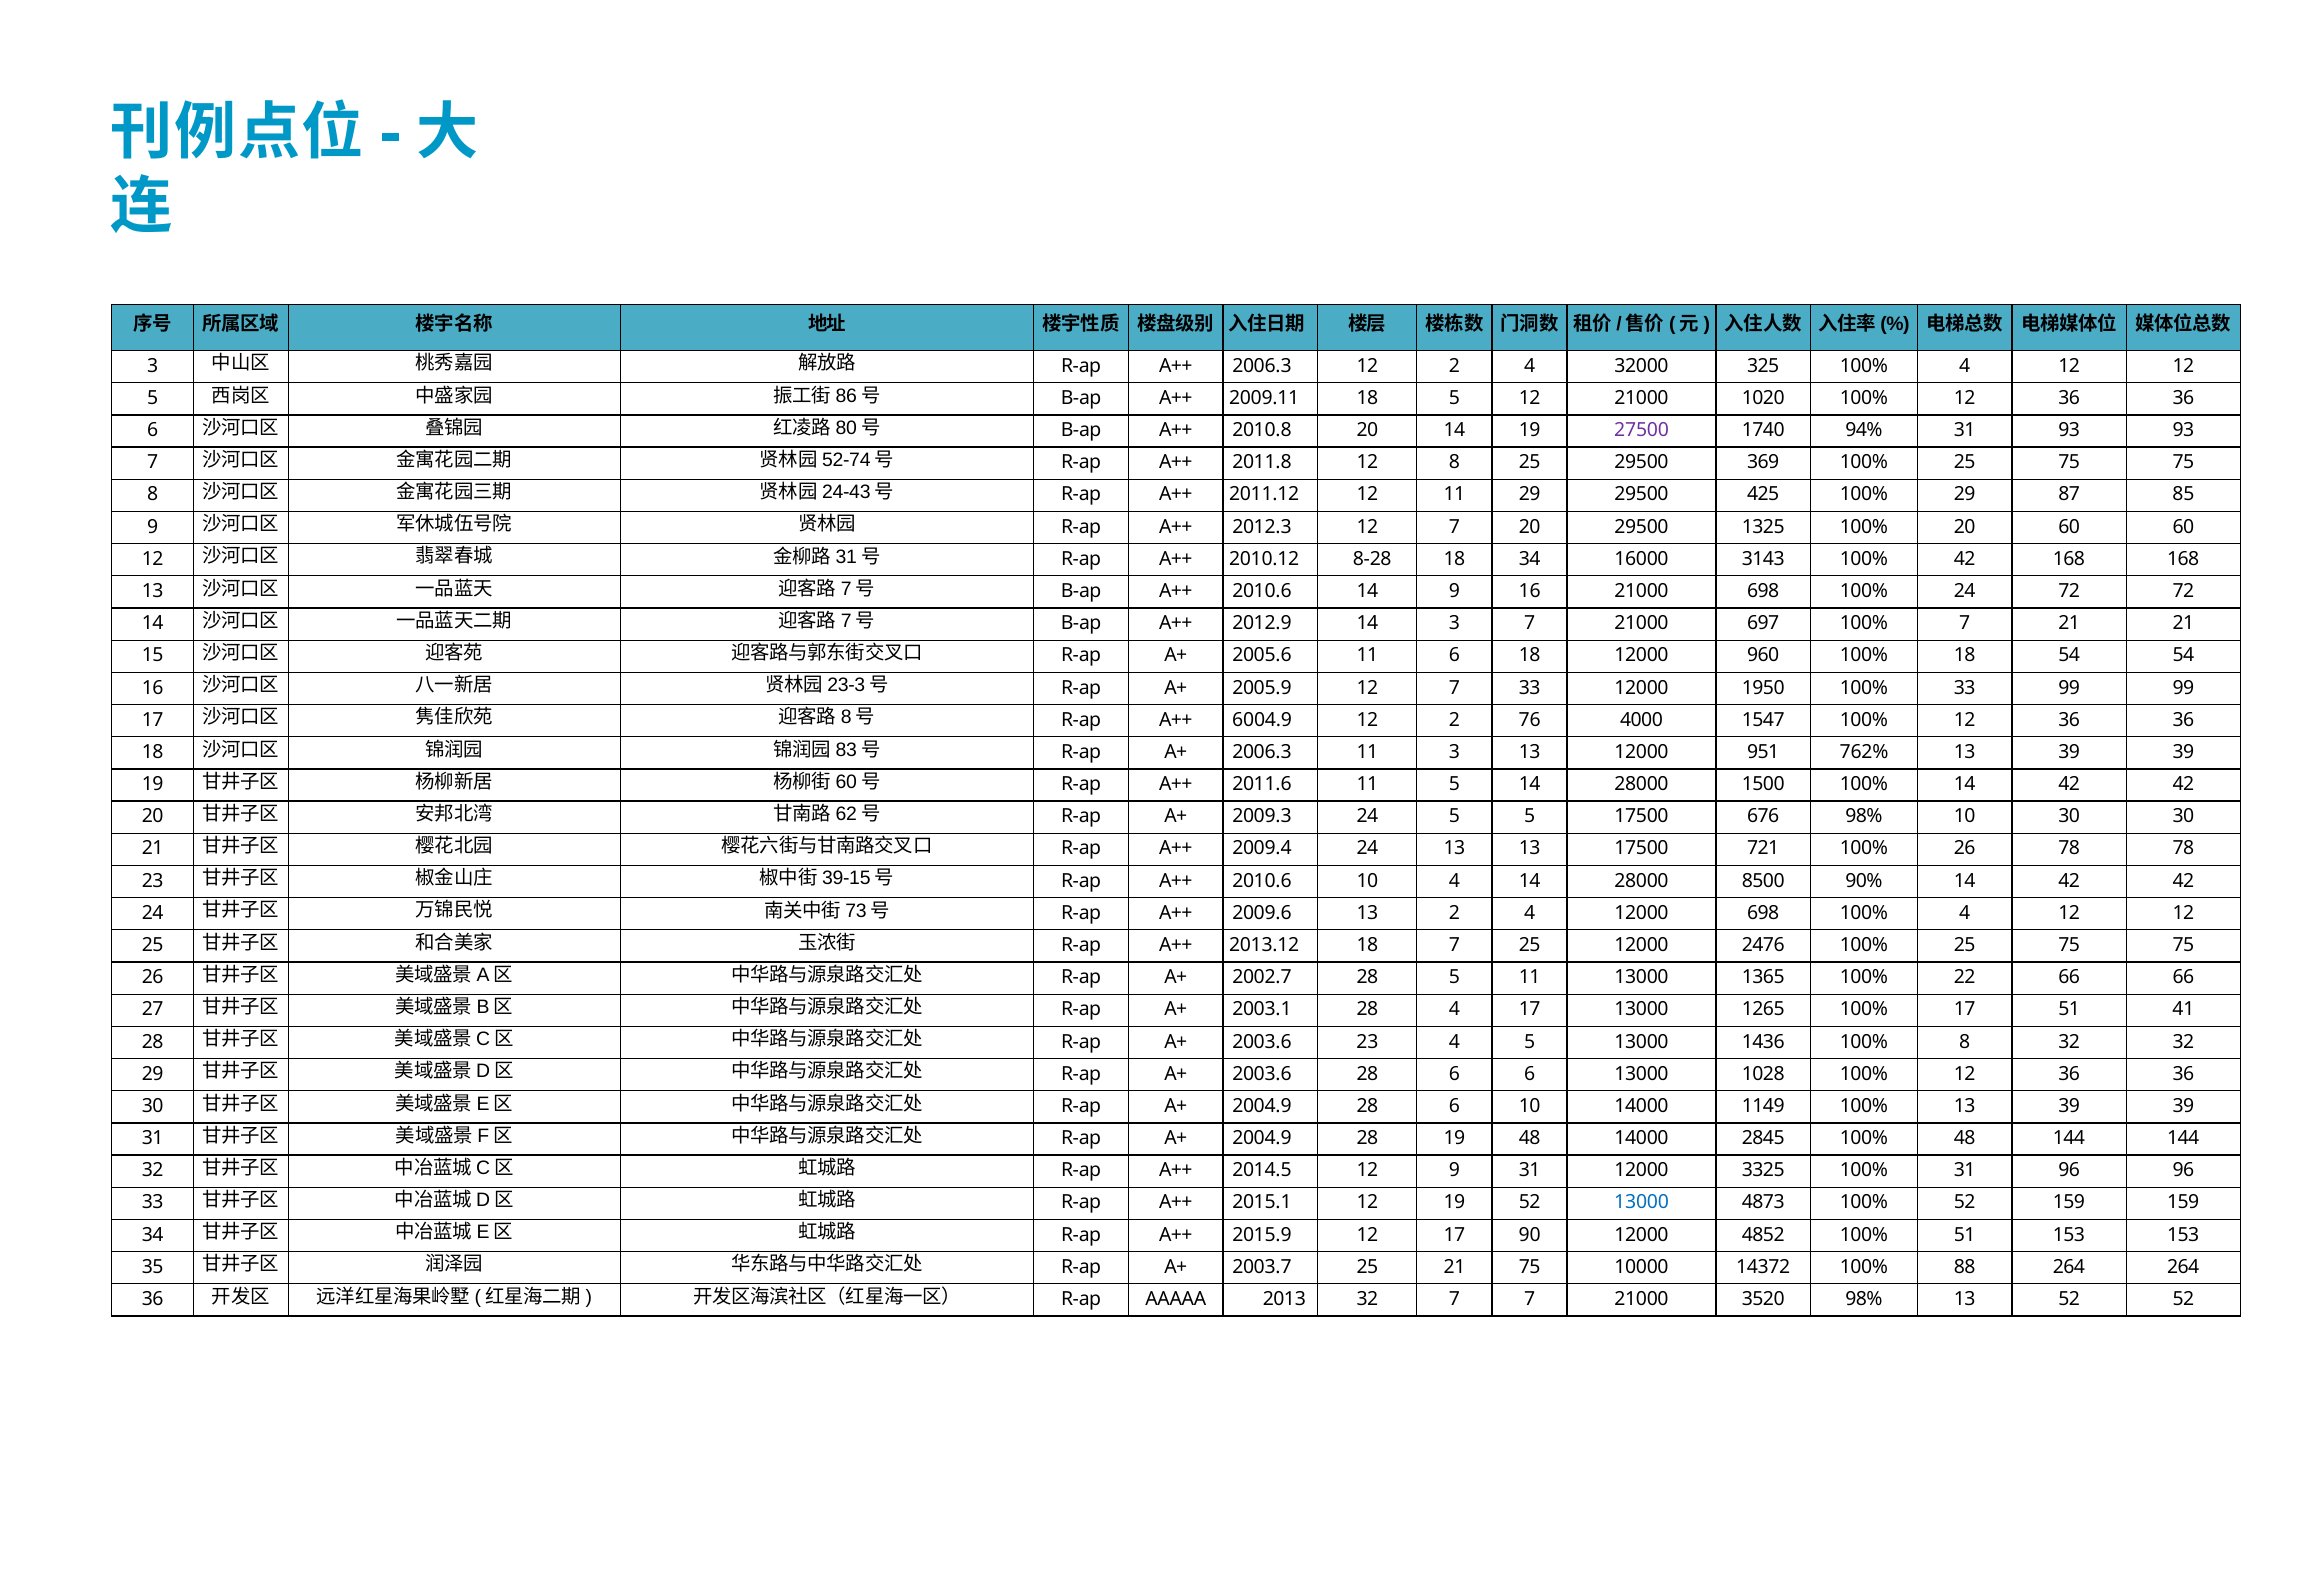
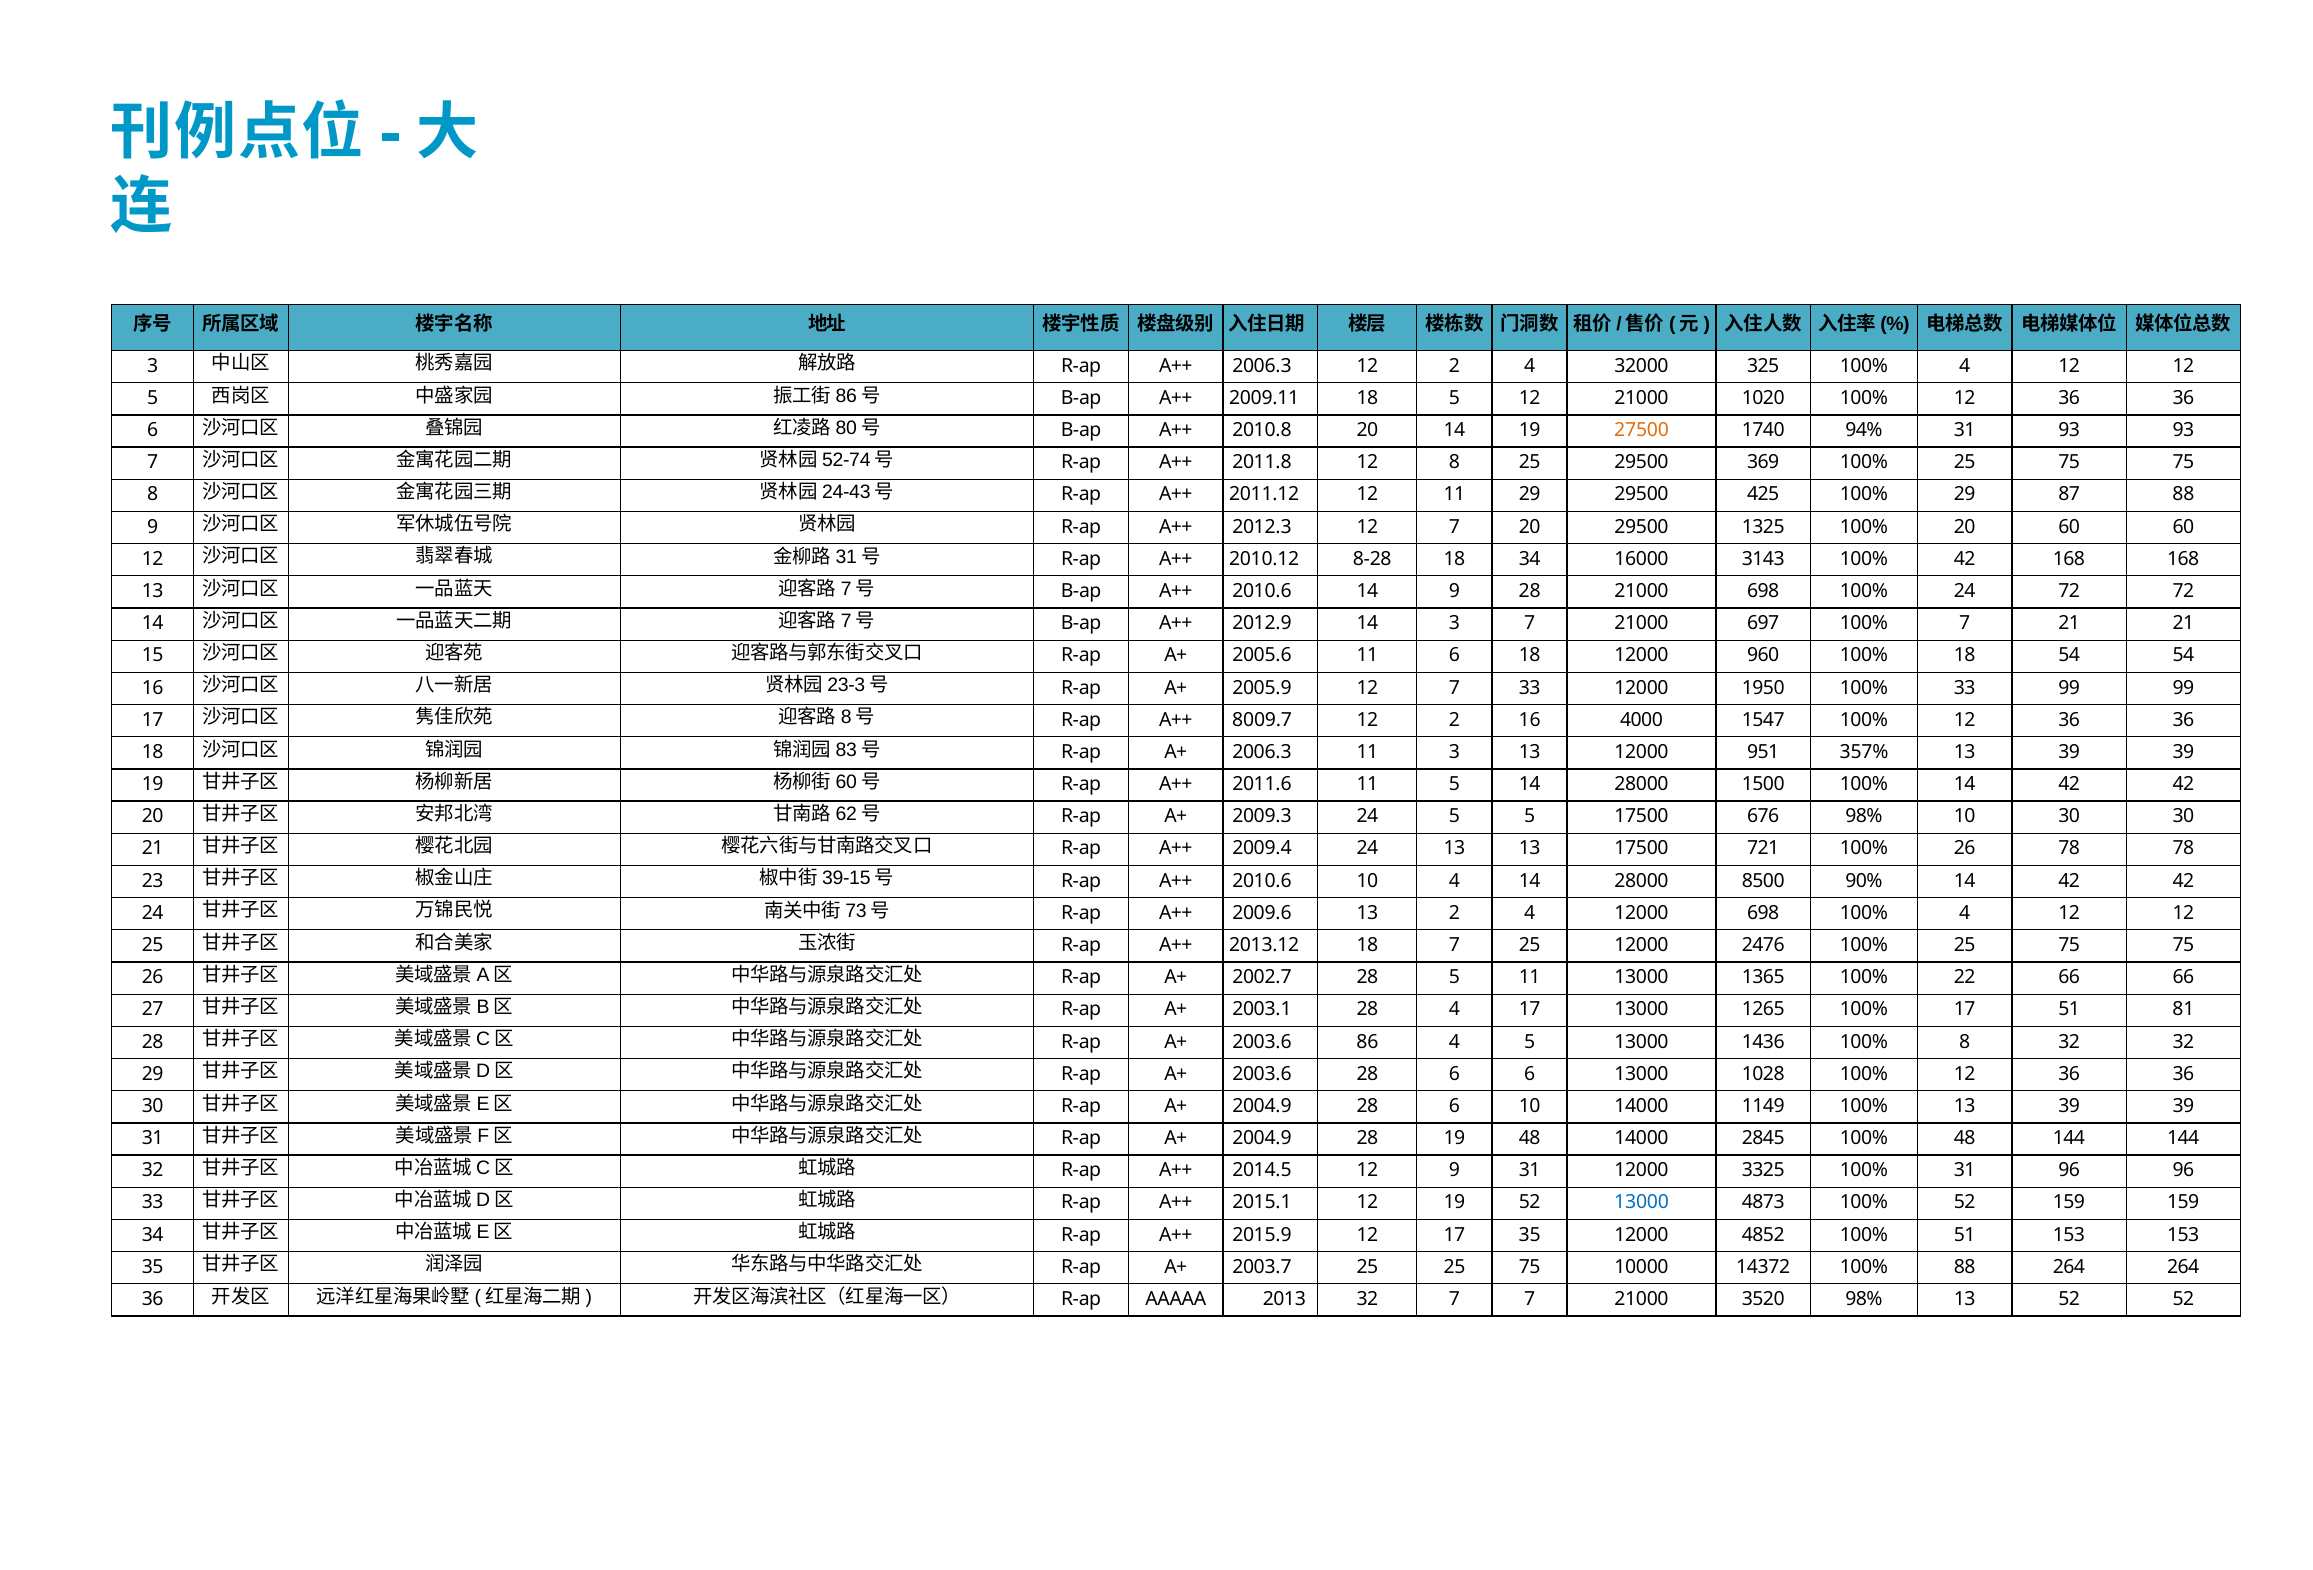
27500 colour: purple -> orange (1642, 430)
87 85: 85 -> 88 (2183, 494)
9 16: 16 -> 28 (1530, 591)
6004.9: 6004.9 -> 8009.7 (1262, 720)
2 76: 76 -> 16 (1530, 720)
762%: 762% -> 357% (1864, 752)
41: 41 -> 81 (2183, 1009)
2003.6 23: 23 -> 86 (1367, 1041)
17 90: 90 -> 35 (1530, 1235)
25 21: 21 -> 25 (1455, 1267)
